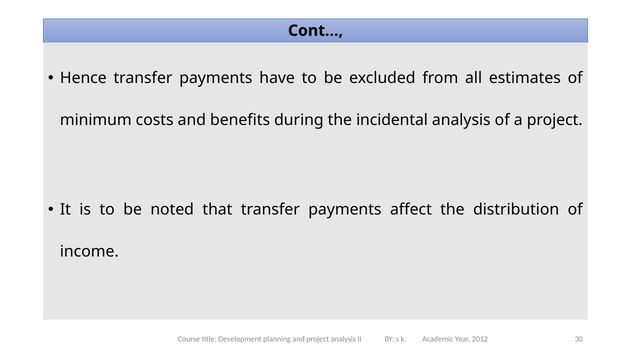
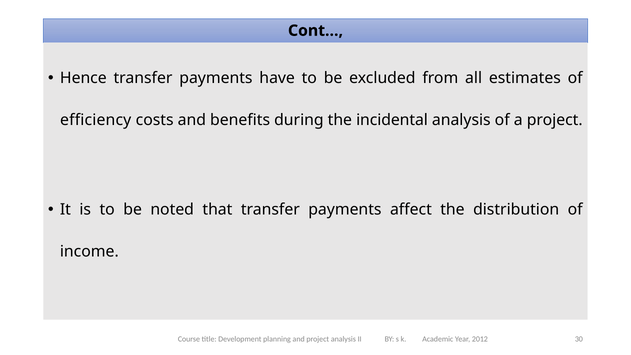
minimum: minimum -> efficiency (96, 120)
